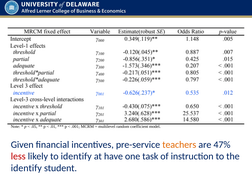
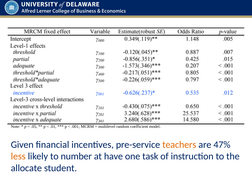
less colour: red -> orange (18, 156)
to identify: identify -> number (76, 156)
identify: identify -> allocate (26, 168)
